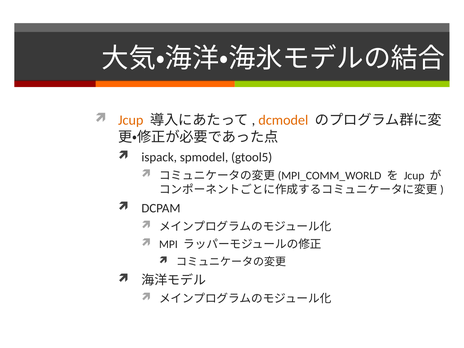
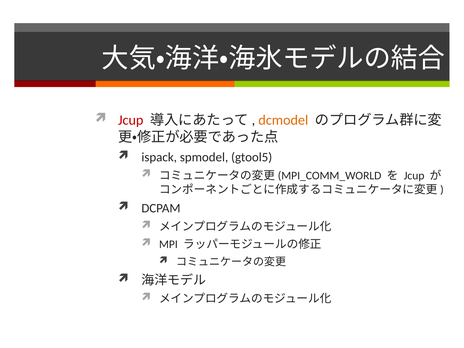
Jcup colour: orange -> red (131, 120)
